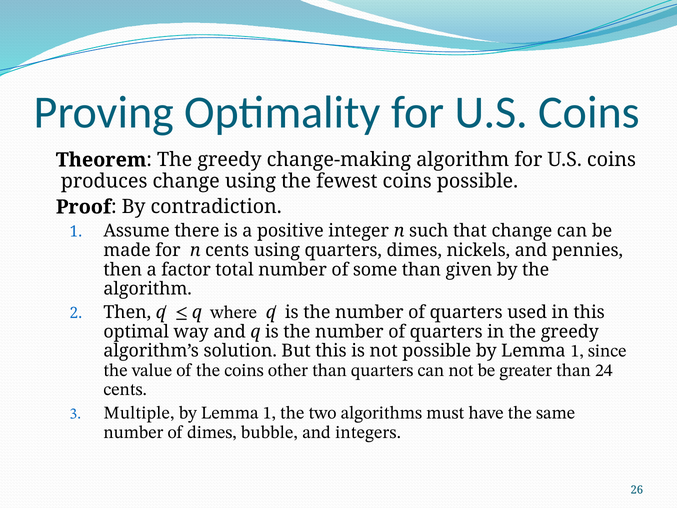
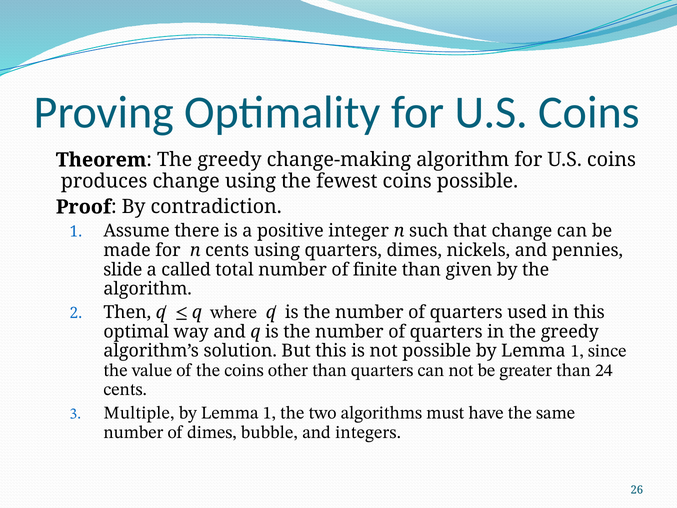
then: then -> slide (123, 270)
factor: factor -> called (186, 270)
some: some -> finite (375, 270)
